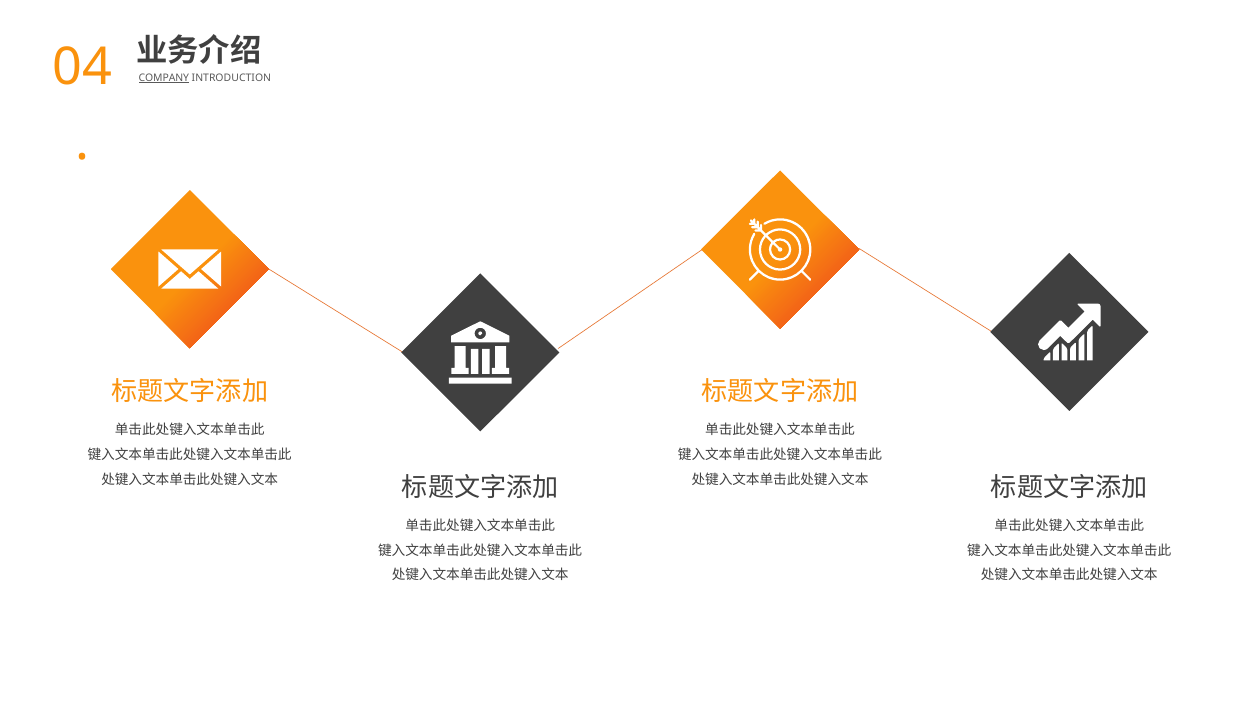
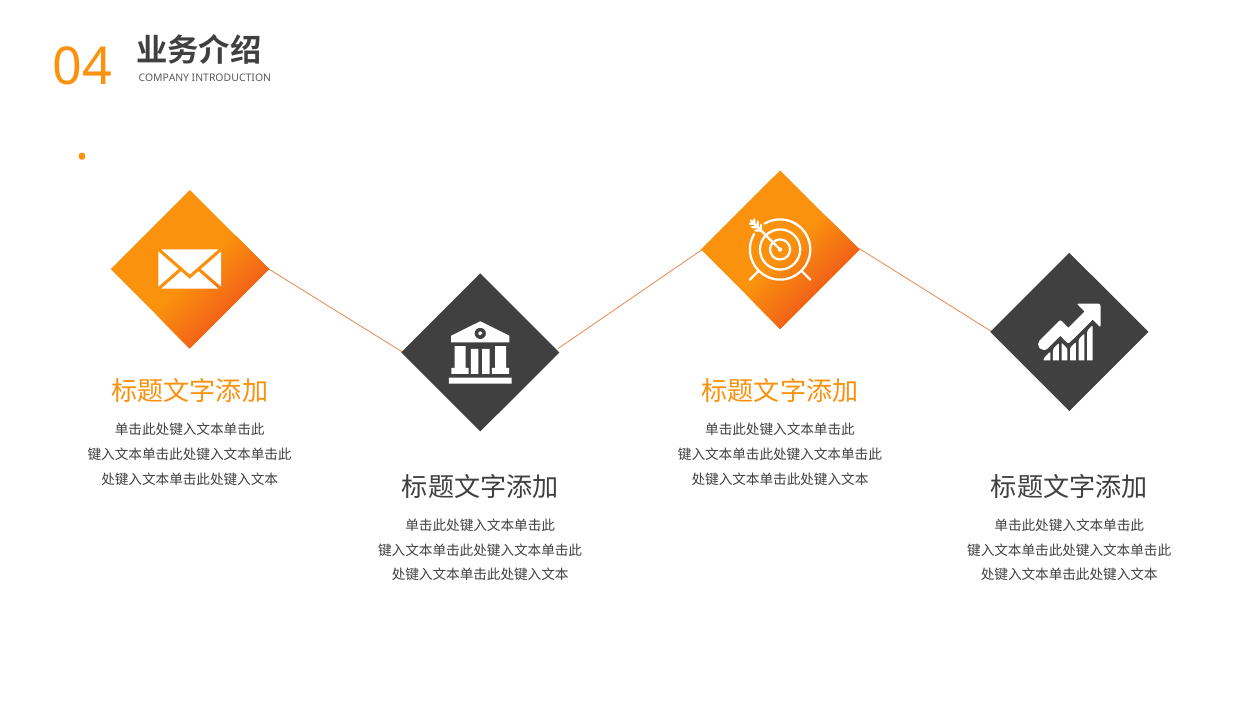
COMPANY underline: present -> none (164, 78)
